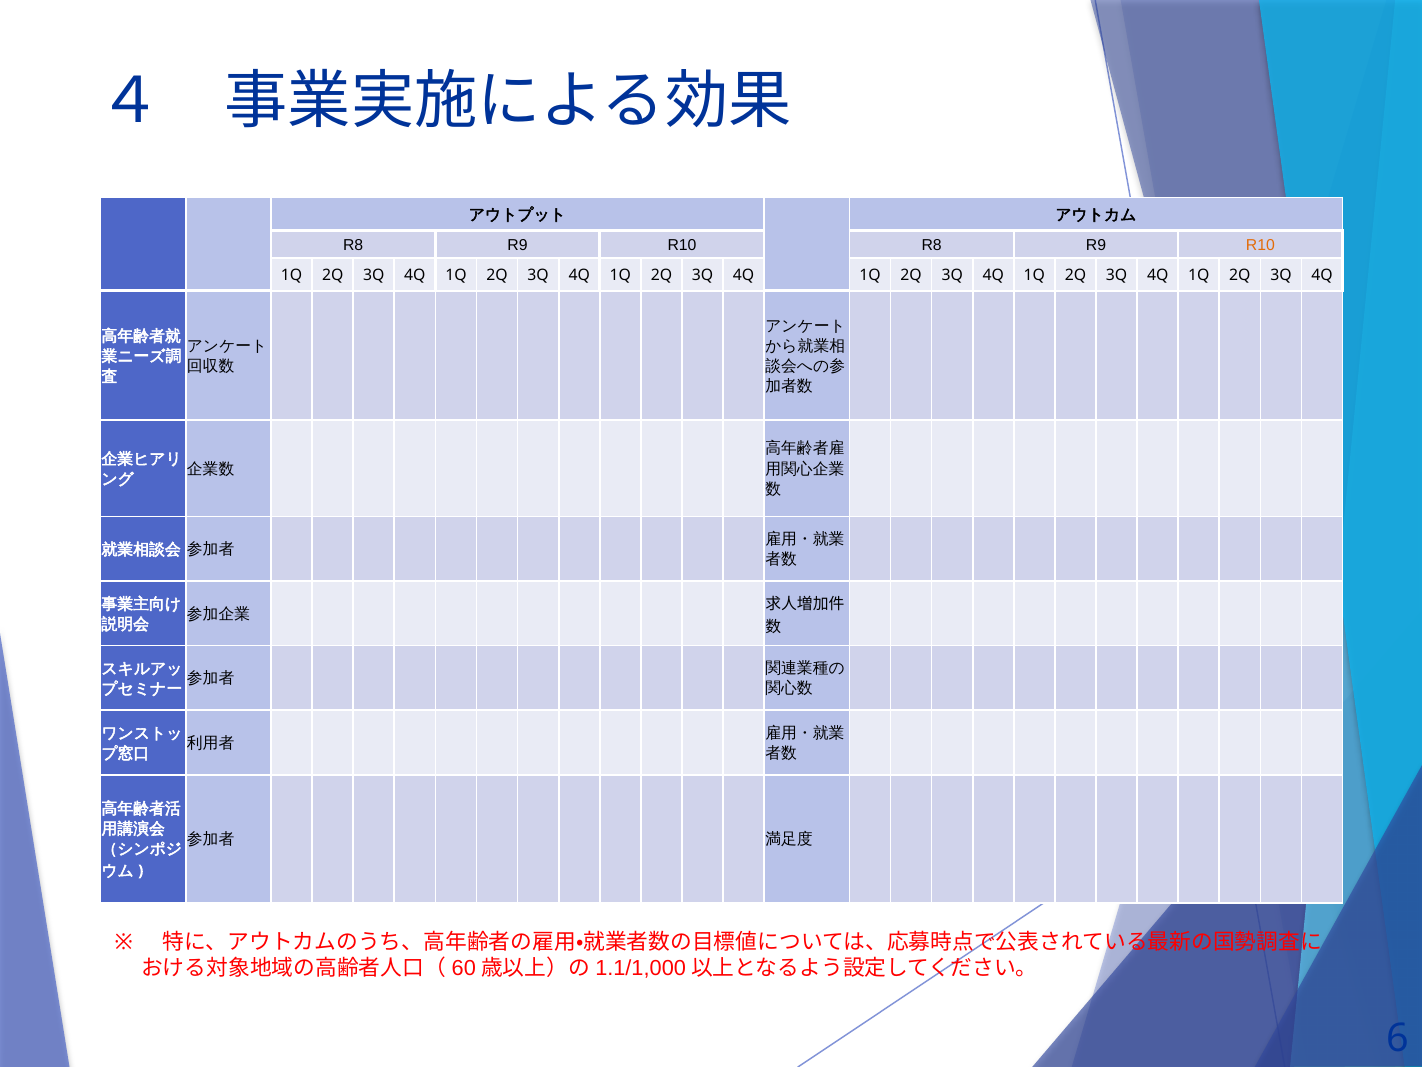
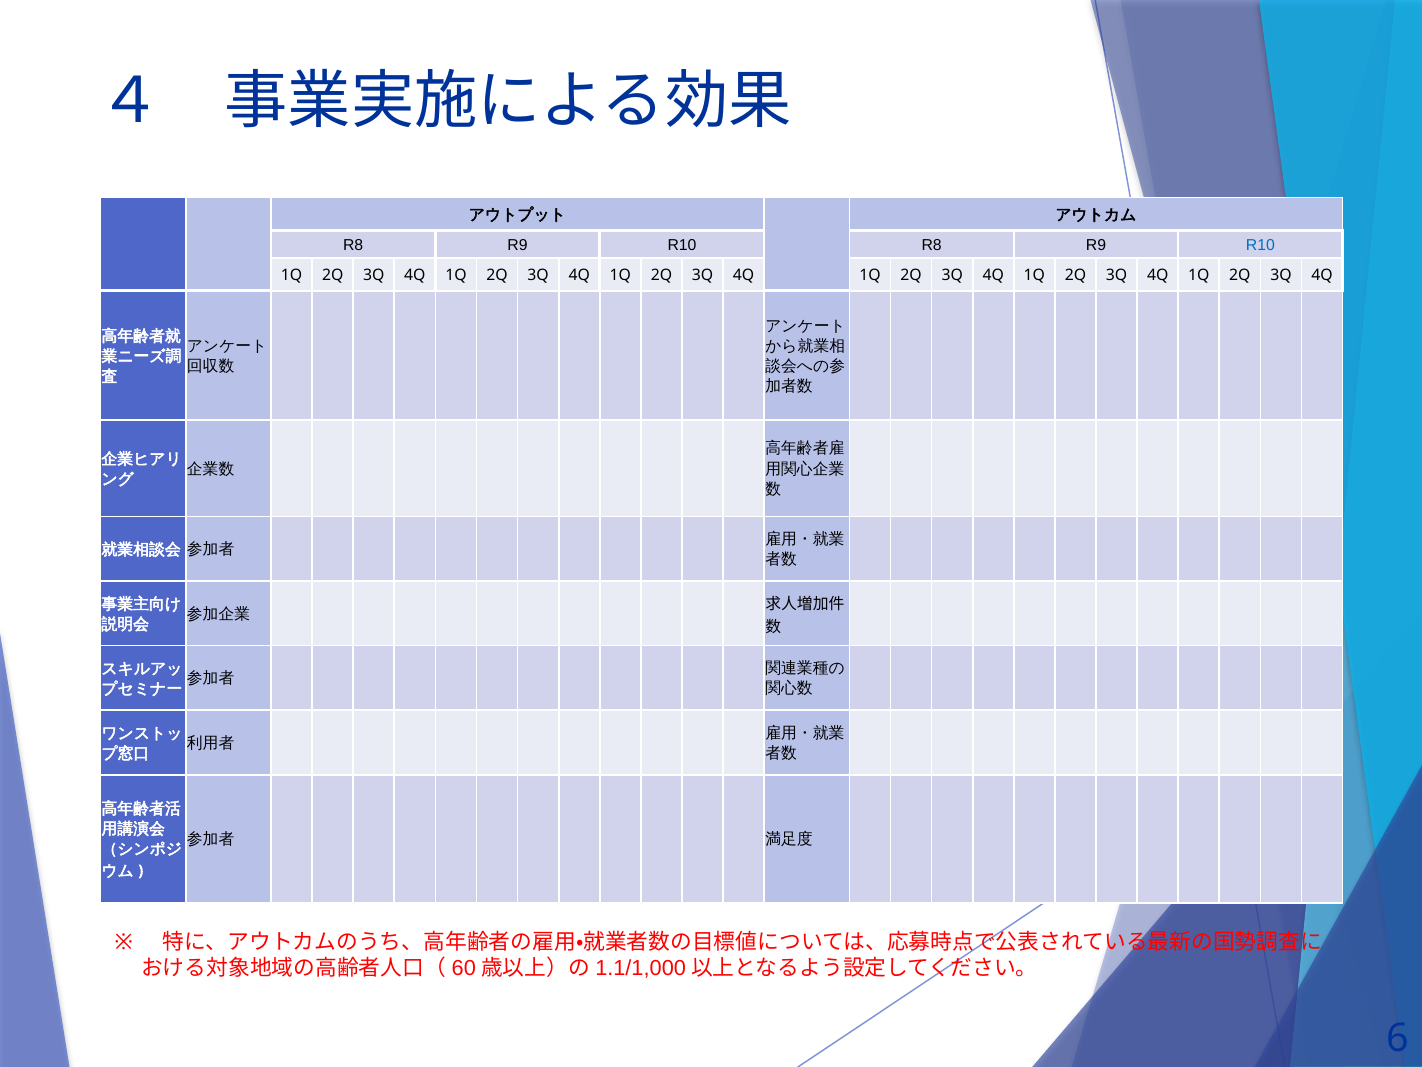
R10 colour: orange -> blue (1260, 245)
